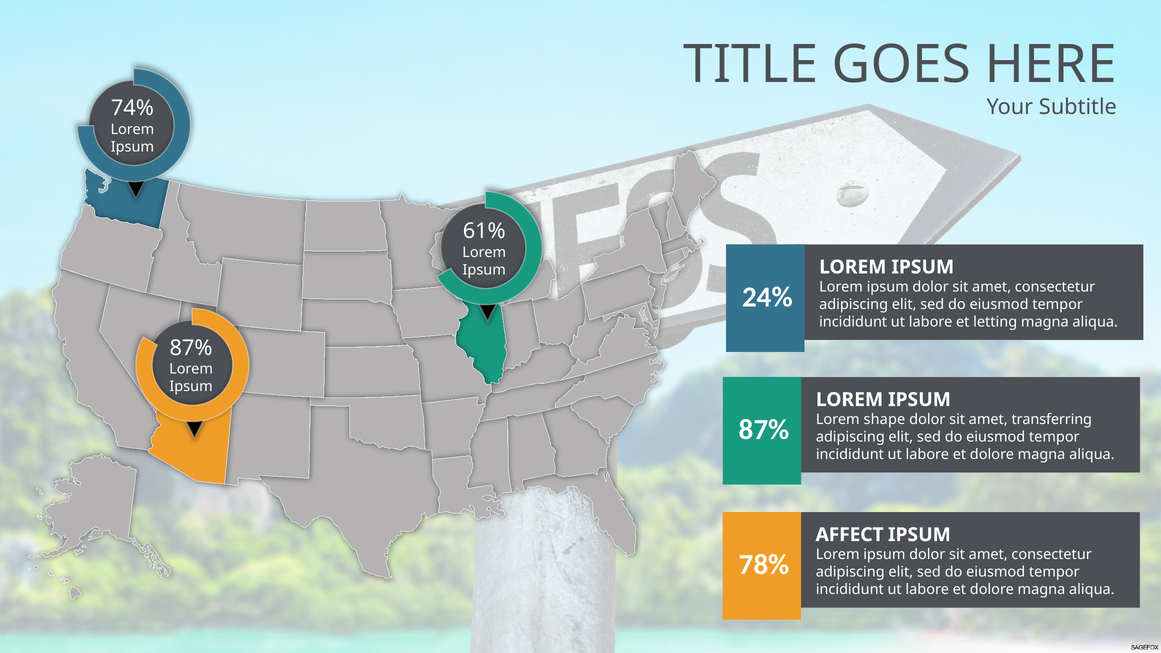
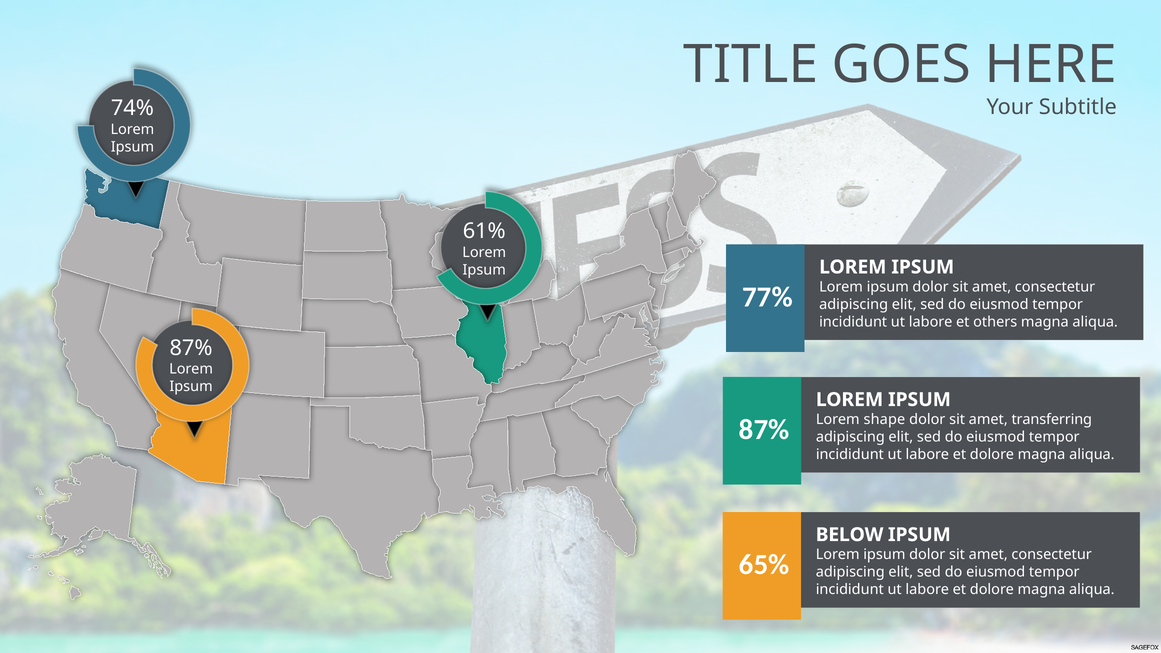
24%: 24% -> 77% (767, 297)
letting: letting -> others (995, 322)
AFFECT: AFFECT -> BELOW (850, 535)
78%: 78% -> 65% (764, 565)
